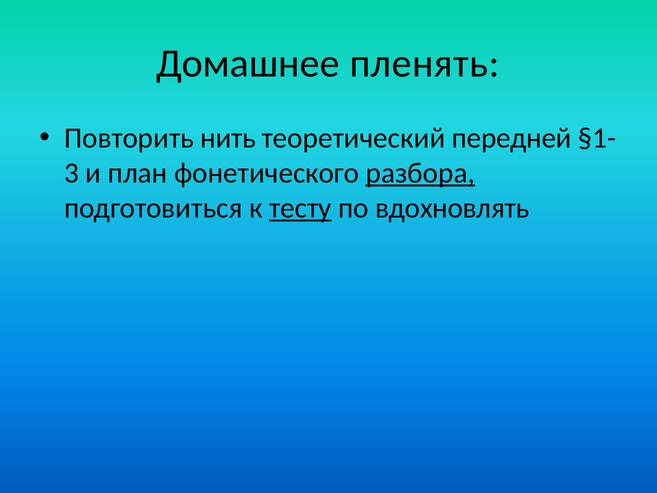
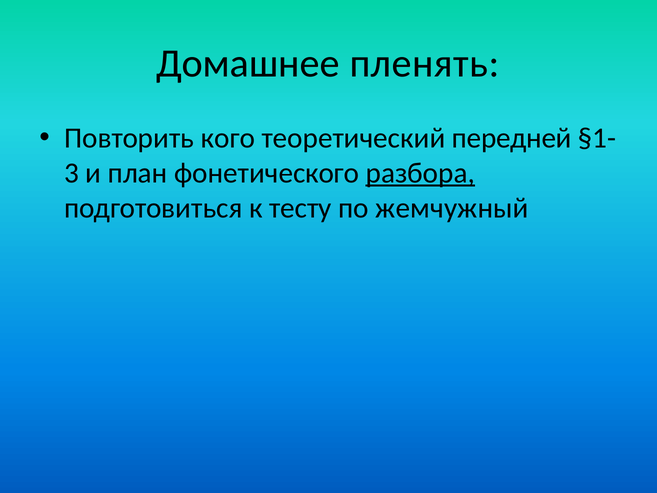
нить: нить -> кого (228, 138)
тесту underline: present -> none (300, 208)
вдохновлять: вдохновлять -> жемчужный (452, 208)
